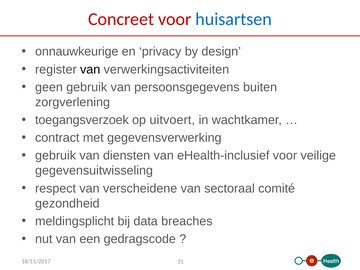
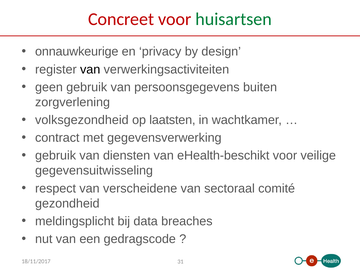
huisartsen colour: blue -> green (234, 19)
toegangsverzoek: toegangsverzoek -> volksgezondheid (82, 120)
uitvoert: uitvoert -> laatsten (172, 120)
eHealth-inclusief: eHealth-inclusief -> eHealth-beschikt (223, 156)
